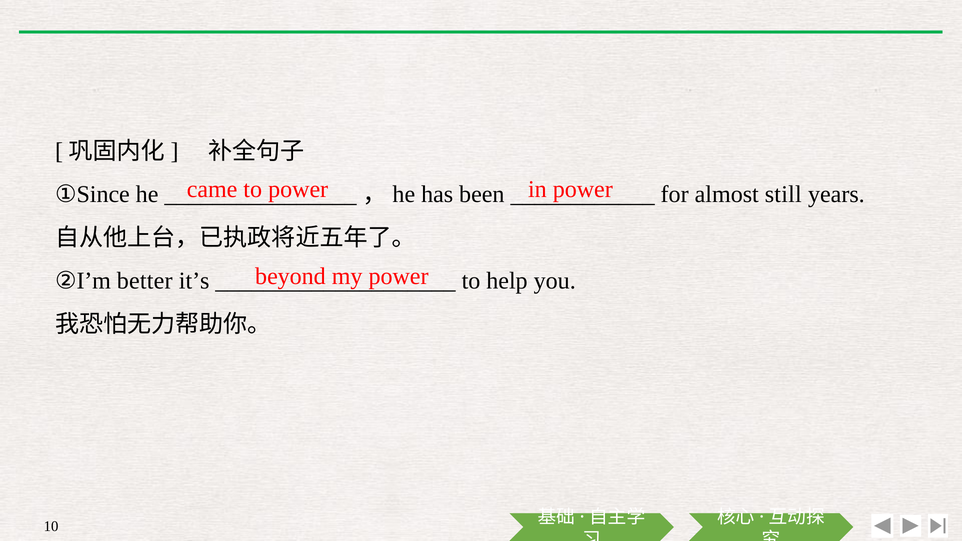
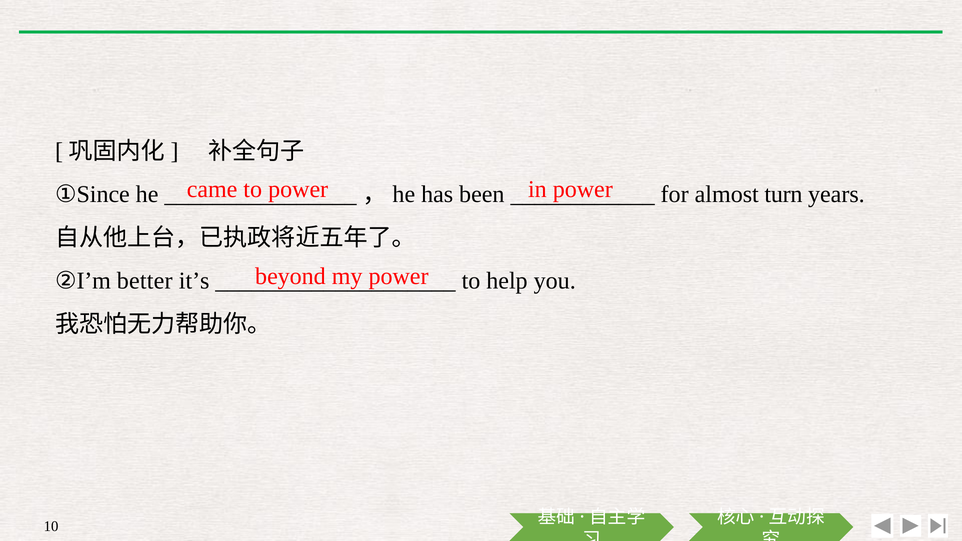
still: still -> turn (783, 195)
